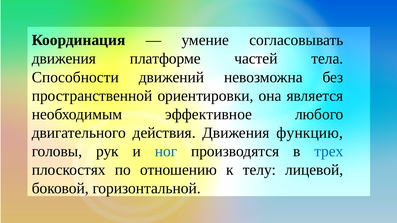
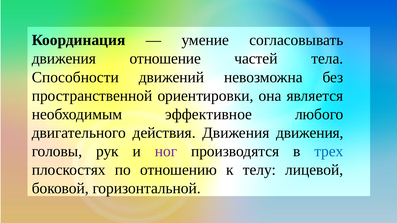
платформе: платформе -> отношение (165, 59)
Движения функцию: функцию -> движения (310, 133)
ног colour: blue -> purple (166, 151)
